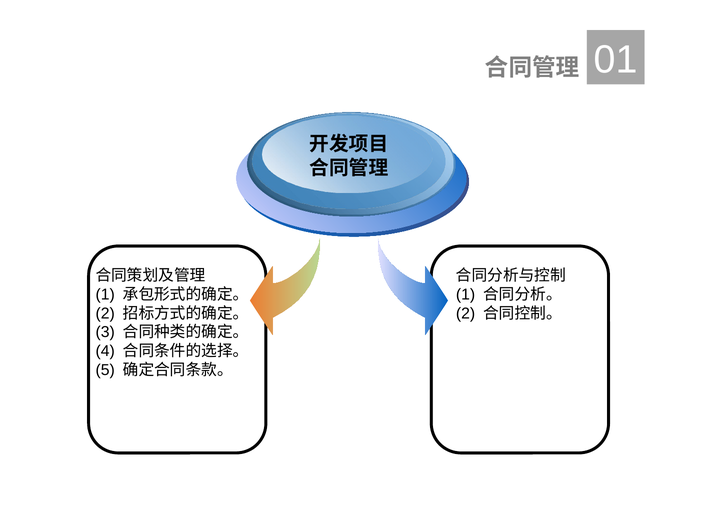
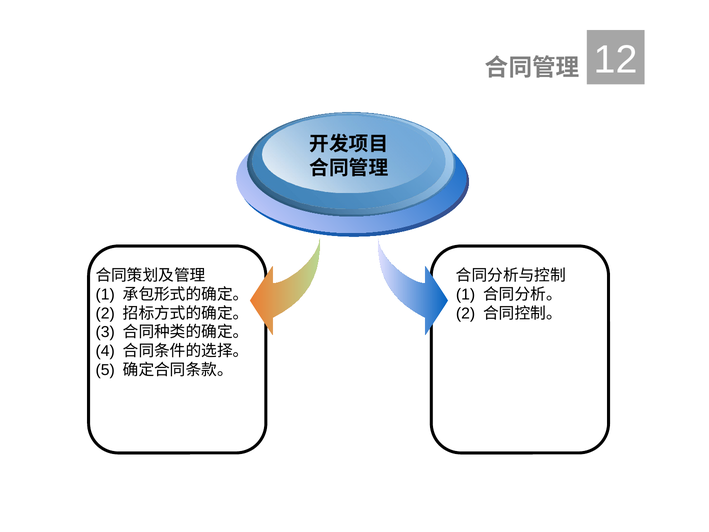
01: 01 -> 12 (616, 60)
